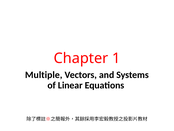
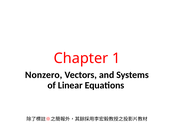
Multiple: Multiple -> Nonzero (44, 75)
